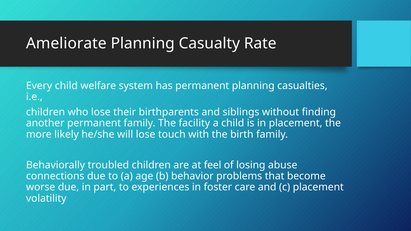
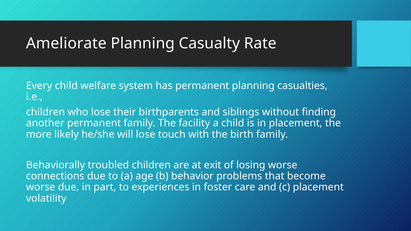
feel: feel -> exit (213, 165)
losing abuse: abuse -> worse (283, 165)
